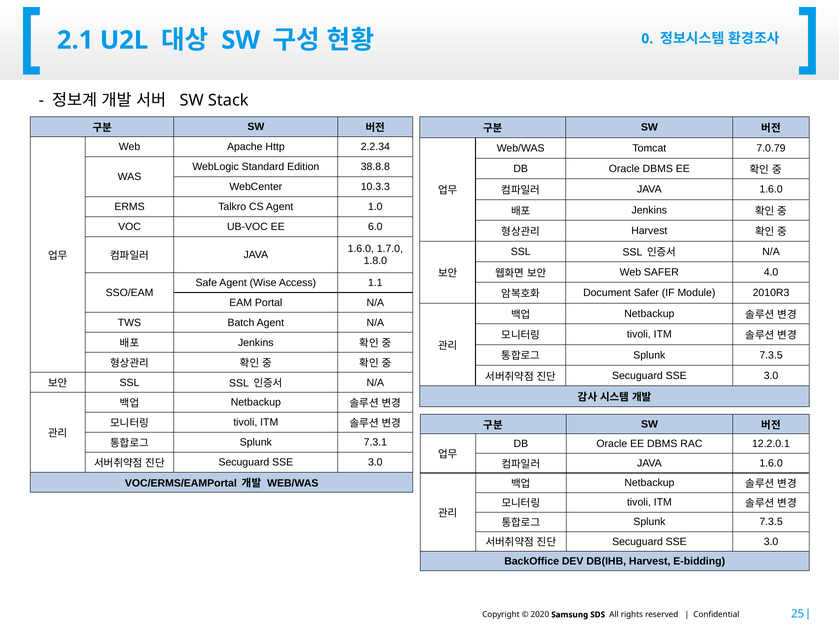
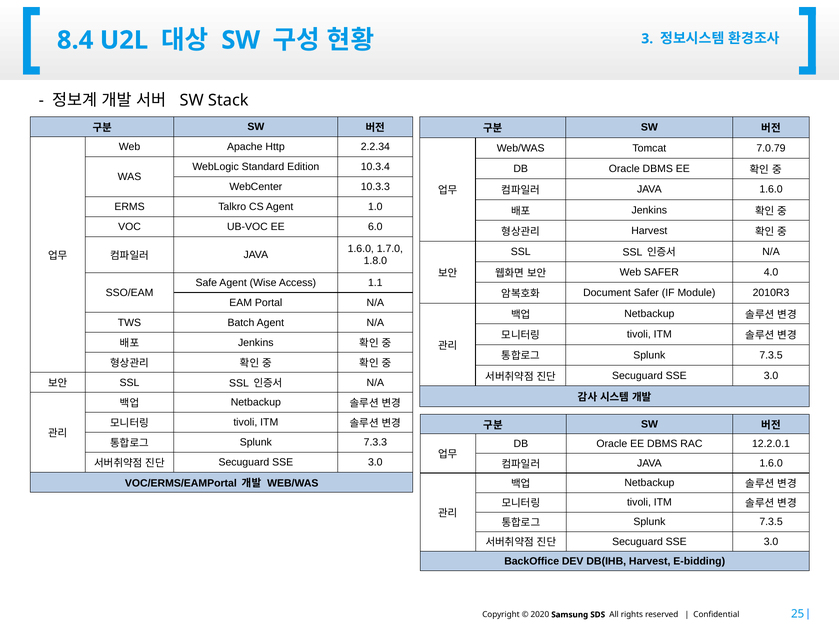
2.1: 2.1 -> 8.4 (75, 40)
0: 0 -> 3 (647, 39)
38.8.8: 38.8.8 -> 10.3.4 (375, 167)
7.3.1: 7.3.1 -> 7.3.3 (375, 443)
